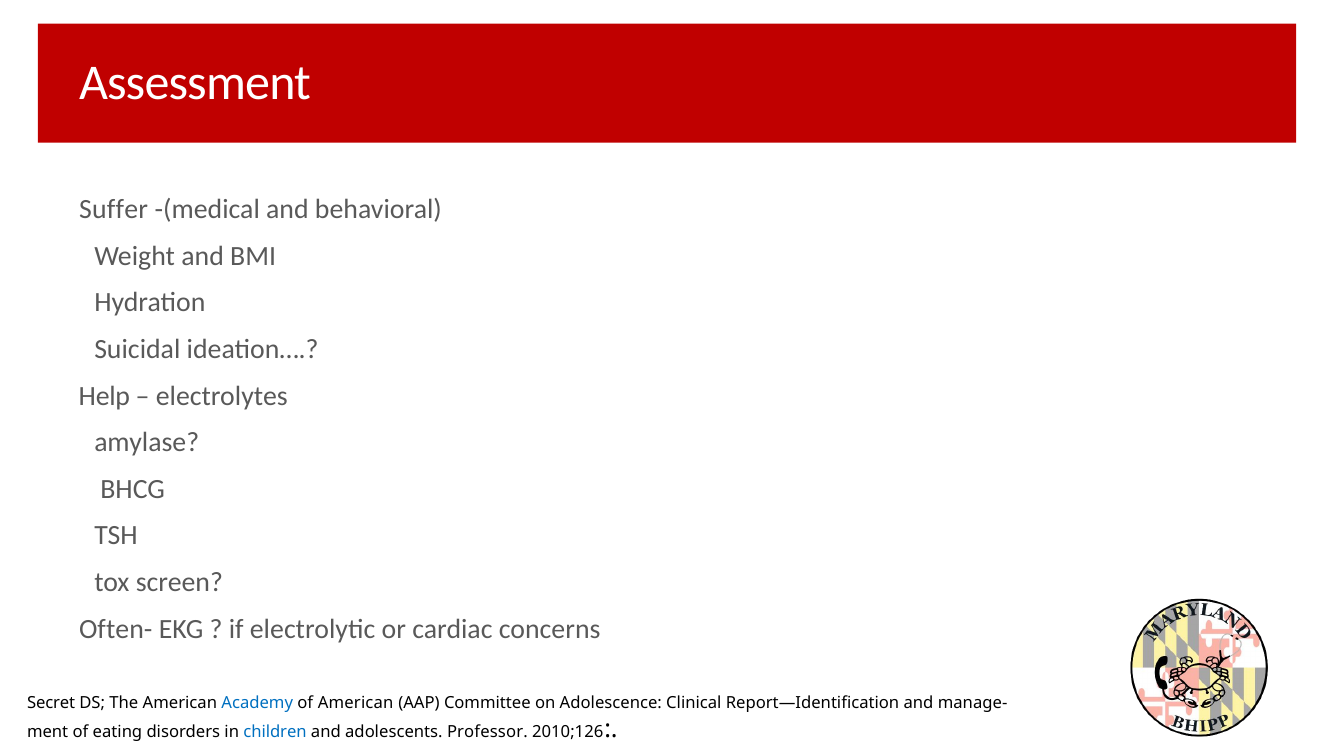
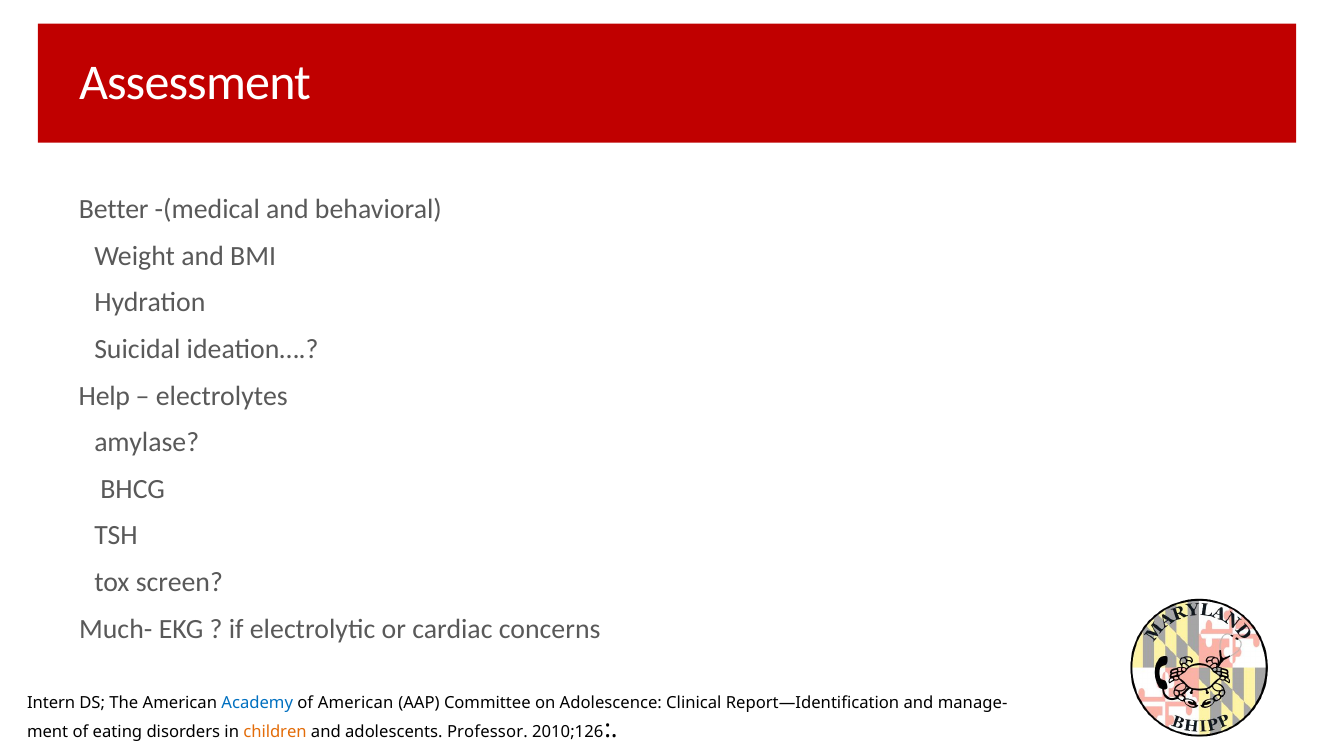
Suffer: Suffer -> Better (114, 209)
Often-: Often- -> Much- (116, 629)
Secret: Secret -> Intern (51, 704)
children colour: blue -> orange (275, 732)
